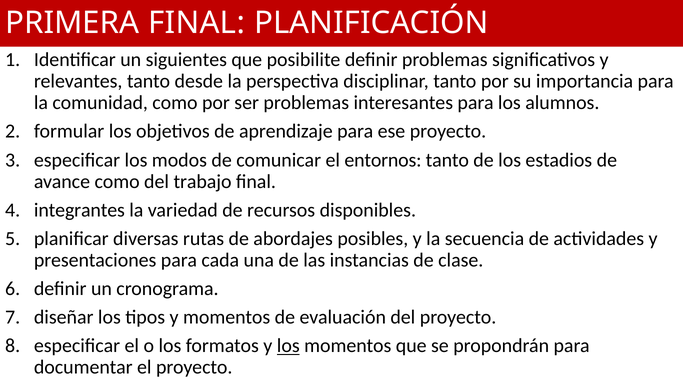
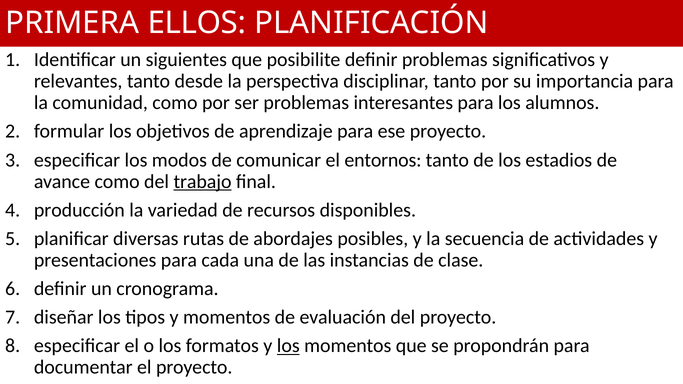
PRIMERA FINAL: FINAL -> ELLOS (197, 23)
trabajo underline: none -> present (203, 182)
integrantes: integrantes -> producción (79, 210)
